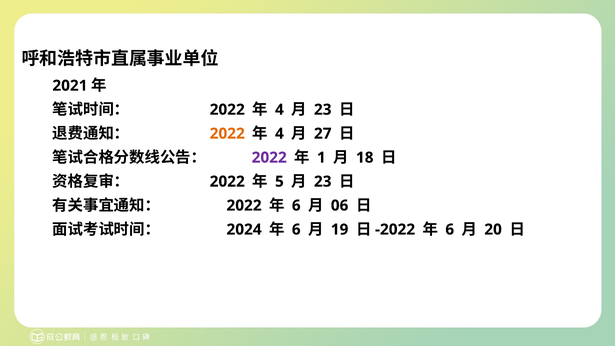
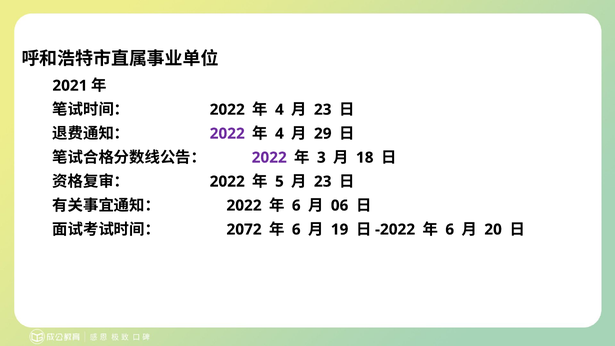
2022 colour: orange -> purple (227, 134)
27: 27 -> 29 (323, 134)
1: 1 -> 3 (321, 158)
2024: 2024 -> 2072 (244, 229)
